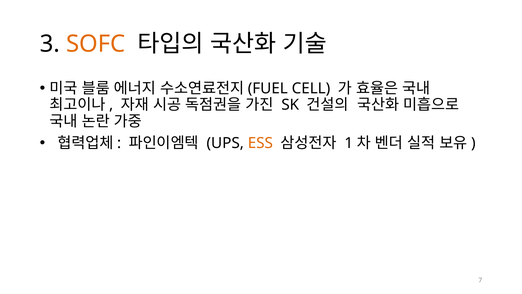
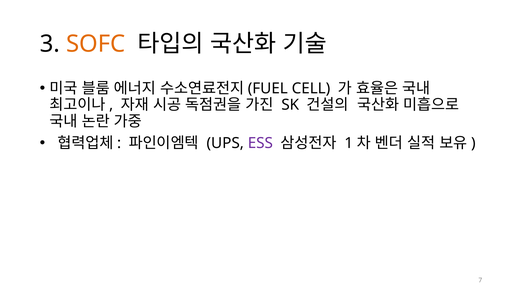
ESS colour: orange -> purple (260, 143)
